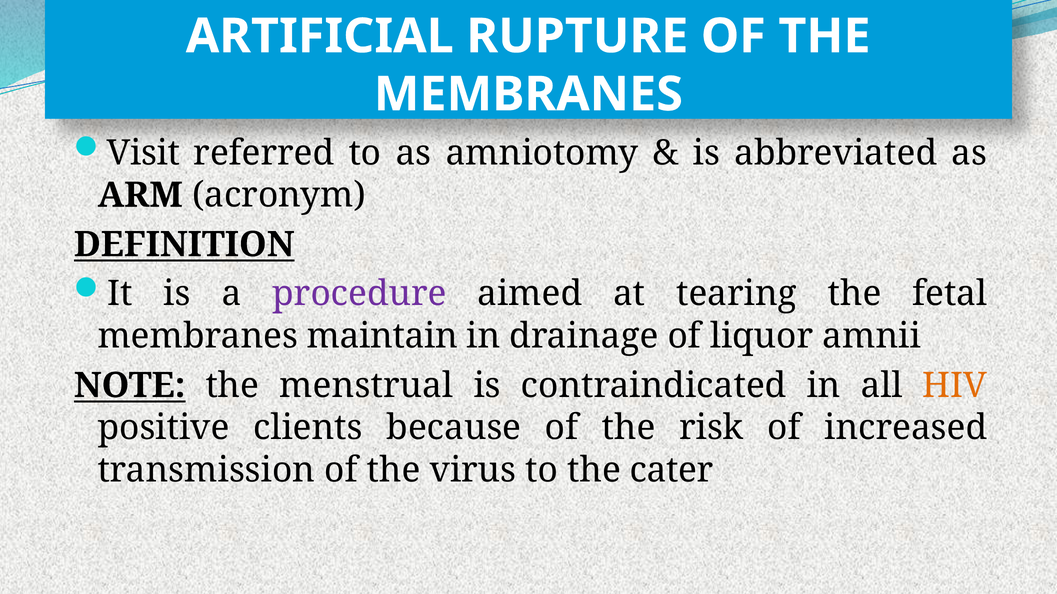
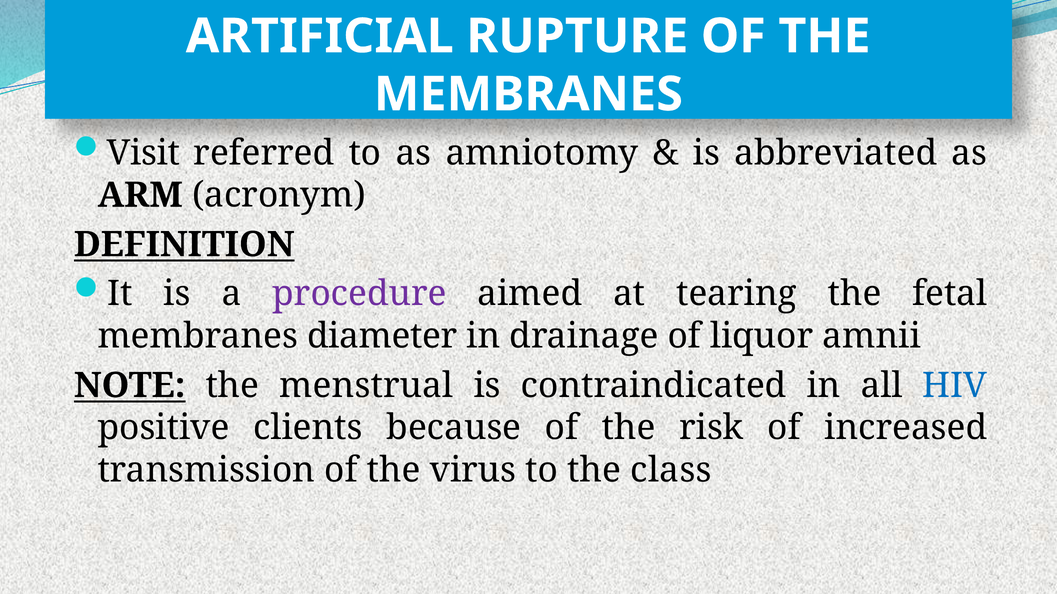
maintain: maintain -> diameter (382, 336)
HIV colour: orange -> blue (955, 386)
cater: cater -> class (671, 470)
